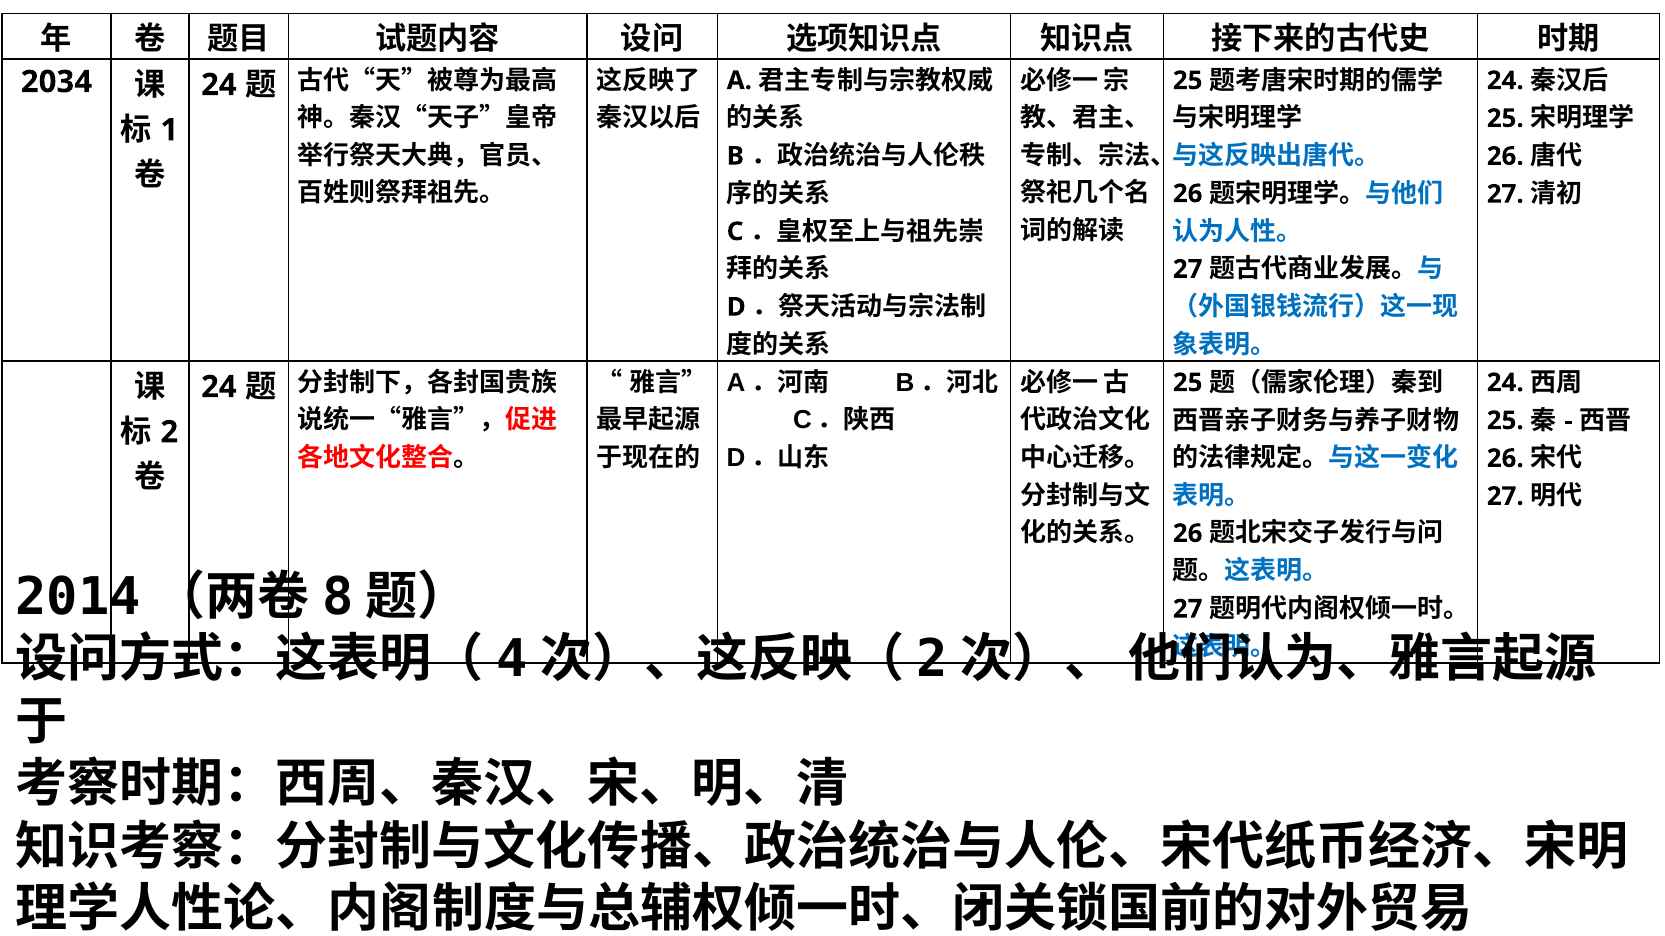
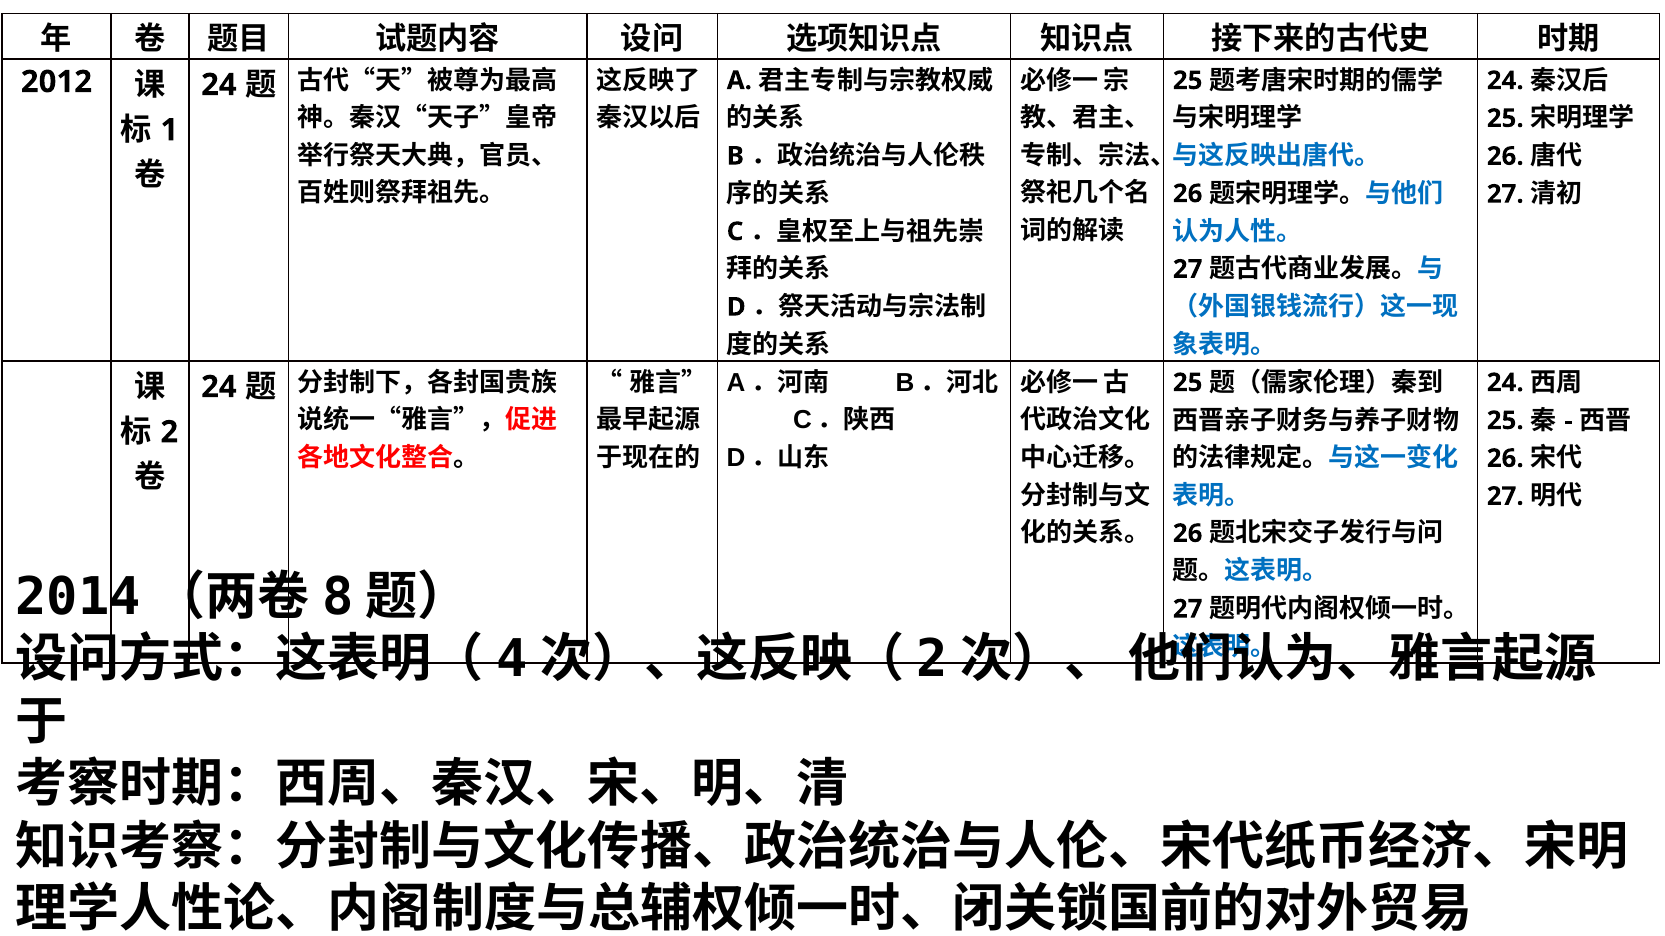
2034: 2034 -> 2012 (56, 82)
